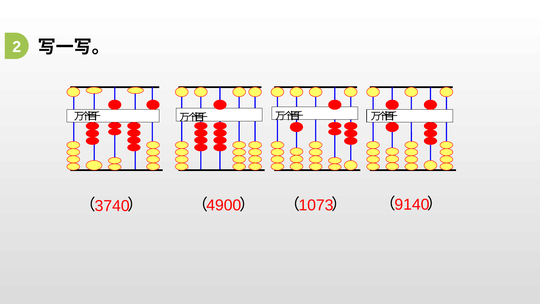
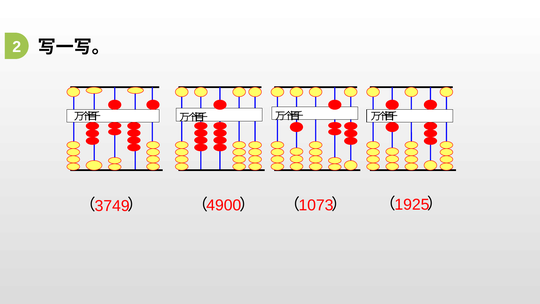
3740: 3740 -> 3749 (112, 206)
9140: 9140 -> 1925 (412, 205)
